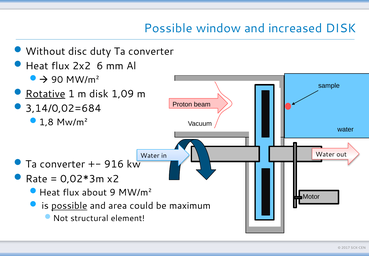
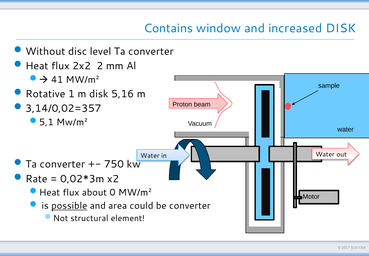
Possible: Possible -> Contains (168, 28)
duty: duty -> level (101, 51)
6: 6 -> 2 (100, 66)
90: 90 -> 41 (57, 80)
Rotative underline: present -> none (45, 94)
1,09: 1,09 -> 5,16 (123, 94)
3,14/0,02=684: 3,14/0,02=684 -> 3,14/0,02=357 (63, 108)
1,8: 1,8 -> 5,1 (46, 122)
916: 916 -> 750 (114, 164)
9: 9 -> 0 (113, 192)
be maximum: maximum -> converter (190, 205)
